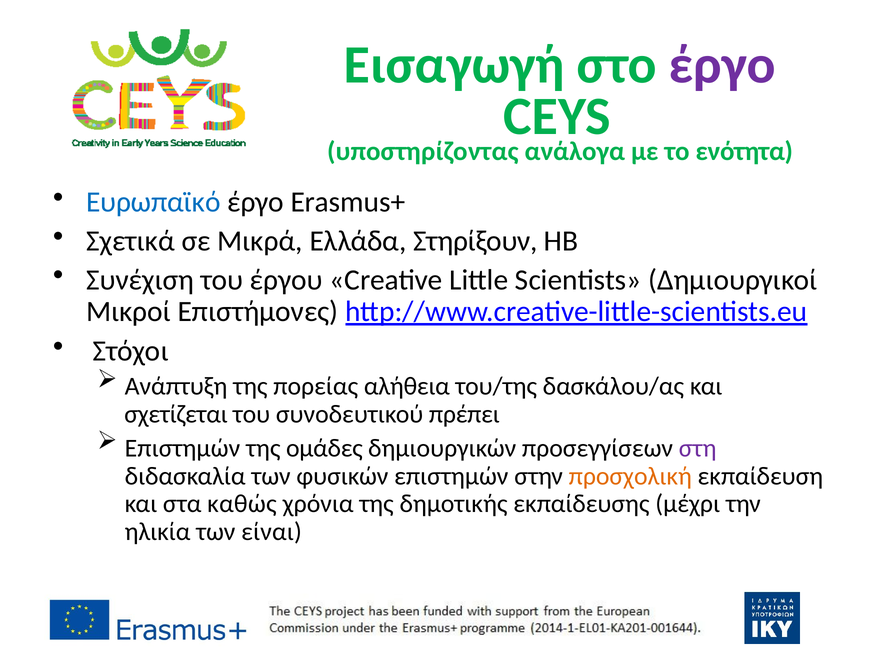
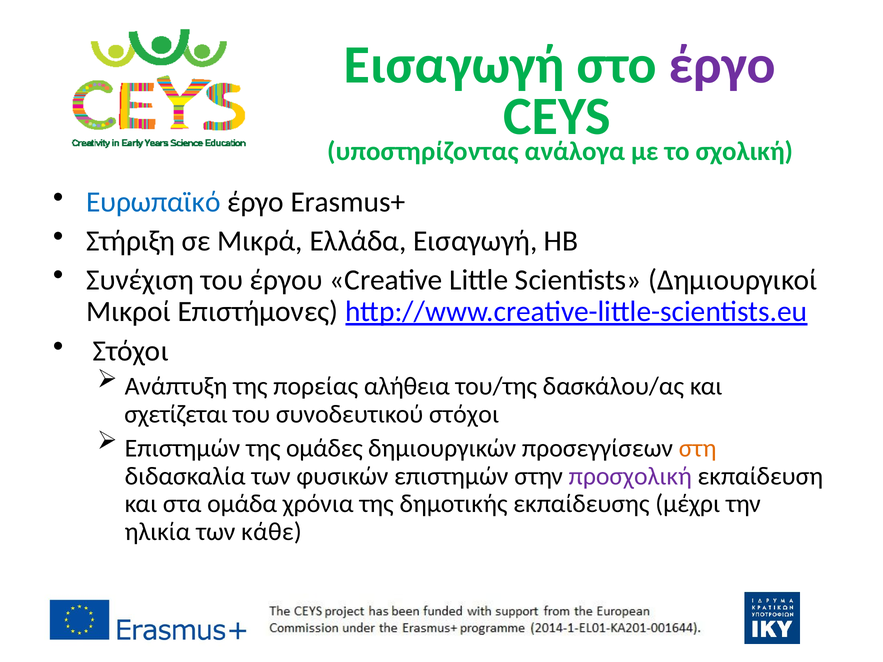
ενότητα: ενότητα -> σχολική (744, 151)
Σχετικά: Σχετικά -> Στήριξη (131, 241)
Ελλάδα Στηρίξουν: Στηρίξουν -> Εισαγωγή (475, 241)
συνοδευτικού πρέπει: πρέπει -> στόχοι (464, 414)
στη colour: purple -> orange (698, 448)
προσχολική colour: orange -> purple (630, 476)
καθώς: καθώς -> ομάδα (242, 504)
είναι: είναι -> κάθε (272, 532)
